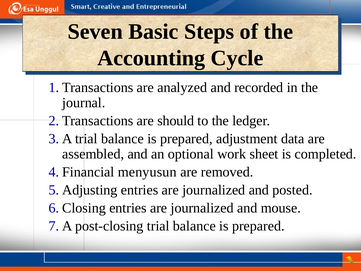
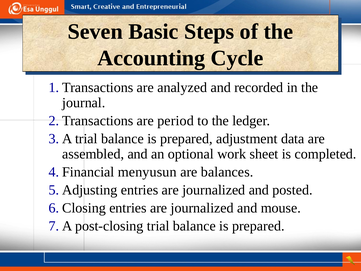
should: should -> period (176, 121)
removed: removed -> balances (227, 172)
